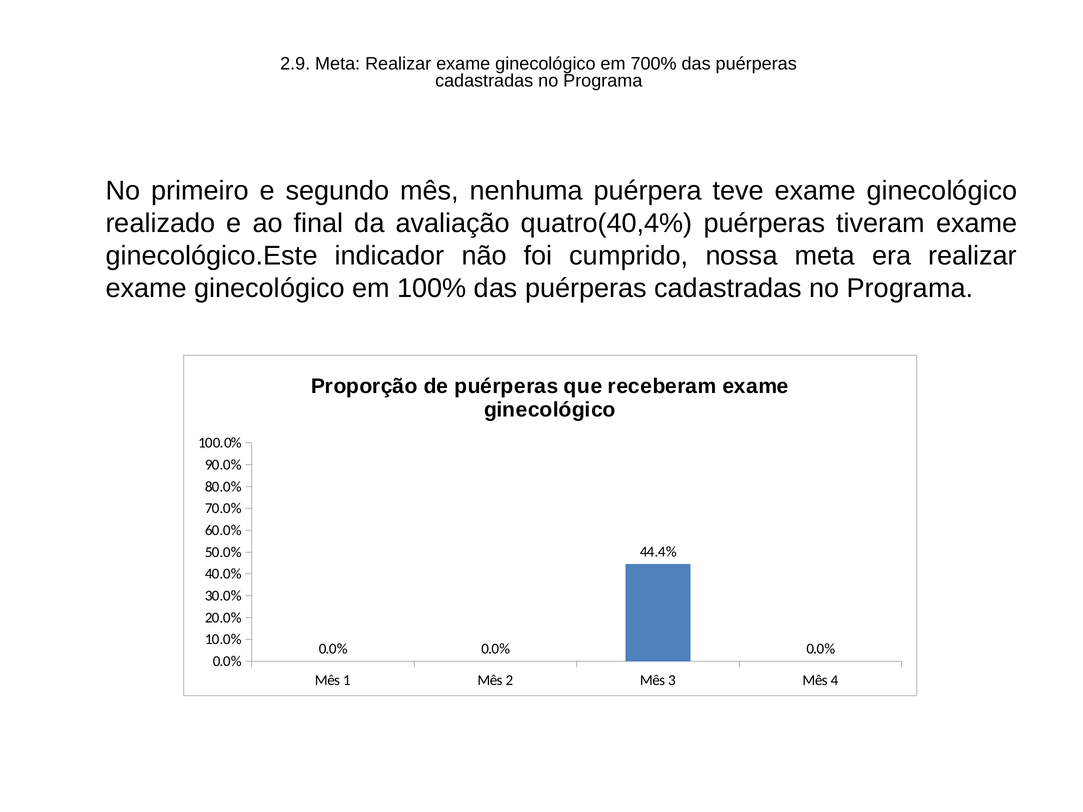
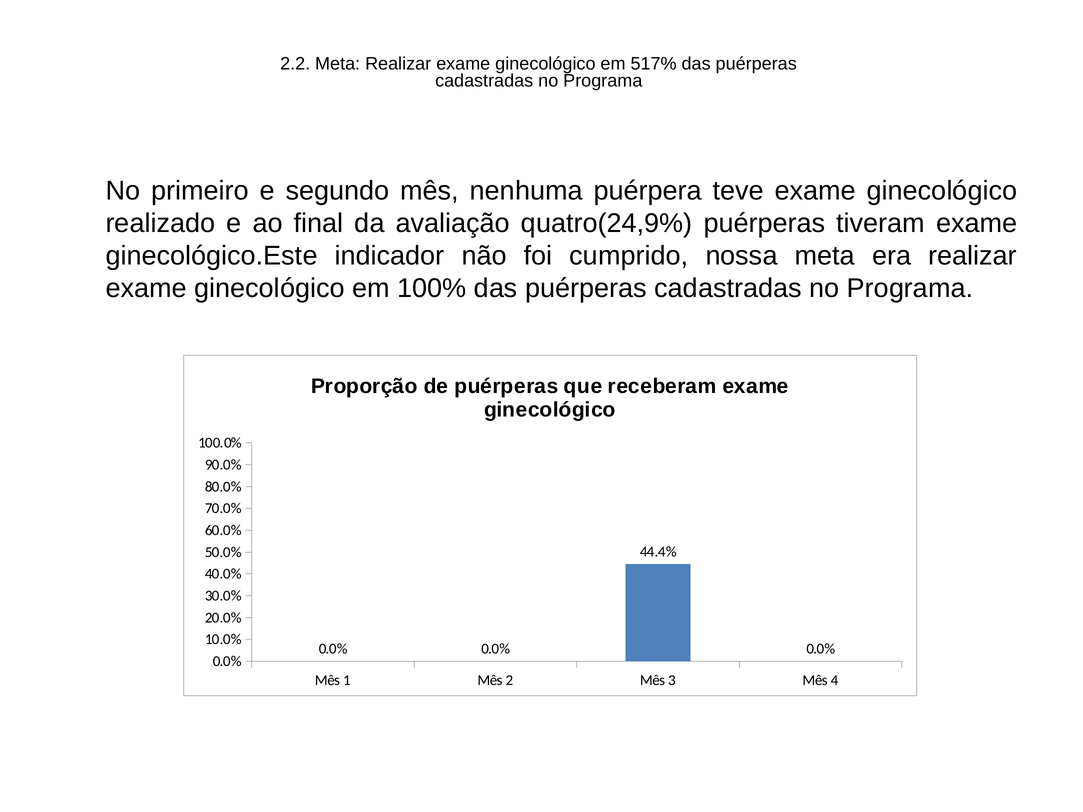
2.9: 2.9 -> 2.2 (295, 64)
700%: 700% -> 517% (654, 64)
quatro(40,4%: quatro(40,4% -> quatro(24,9% (607, 223)
